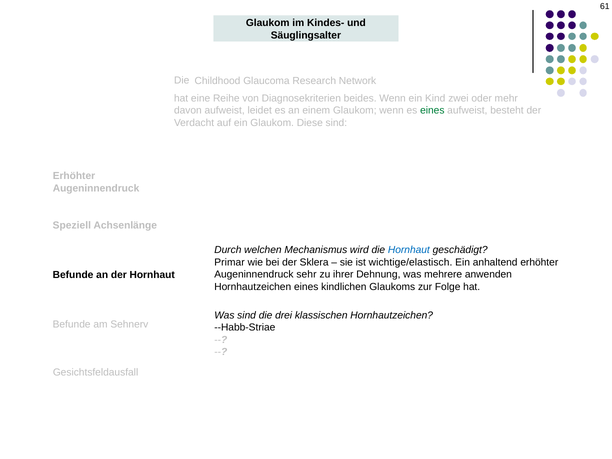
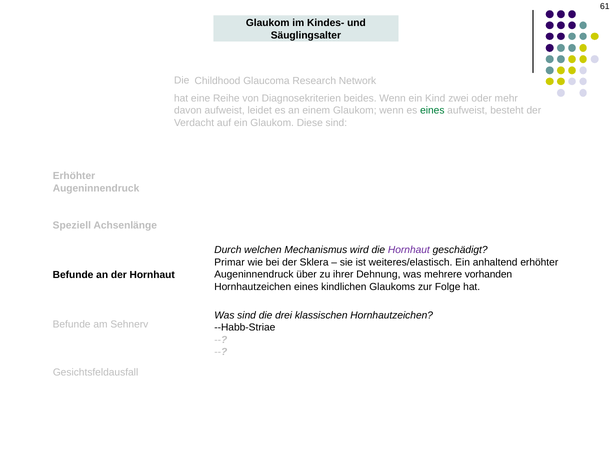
Hornhaut colour: blue -> purple (409, 250)
wichtige/elastisch: wichtige/elastisch -> weiteres/elastisch (411, 262)
sehr: sehr -> über (307, 274)
anwenden: anwenden -> vorhanden (488, 274)
